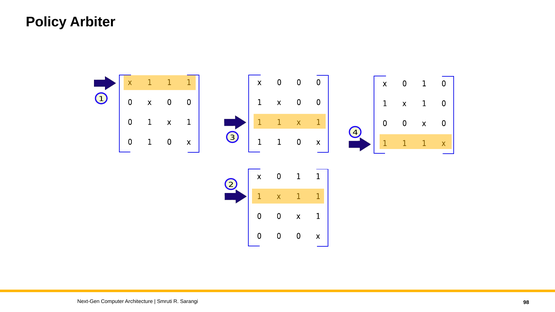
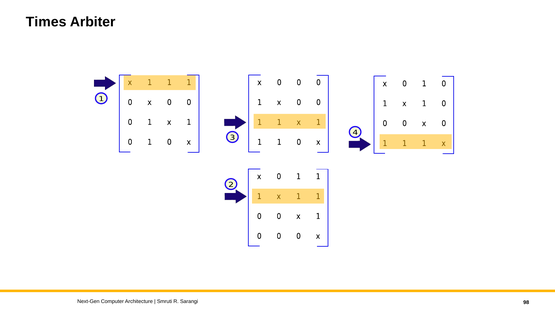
Policy: Policy -> Times (46, 22)
